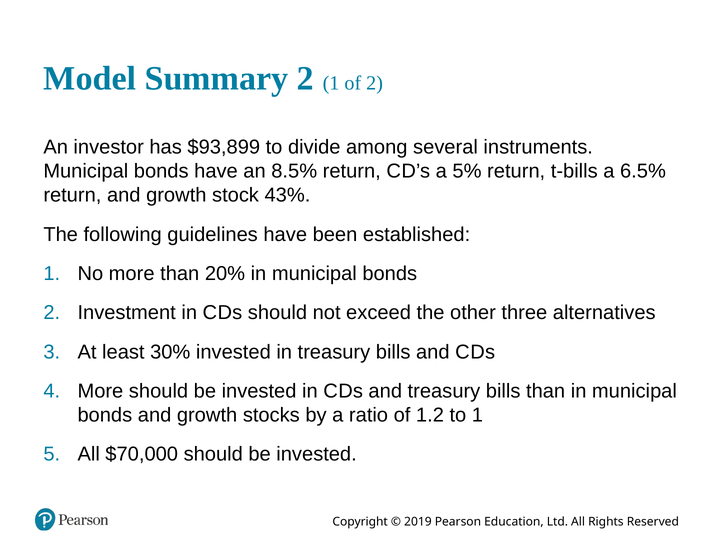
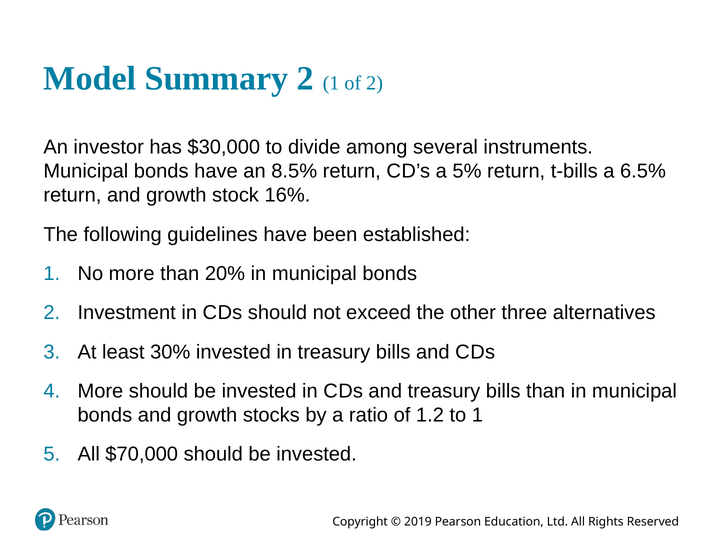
$93,899: $93,899 -> $30,000 (224, 147)
43%: 43% -> 16% (287, 195)
